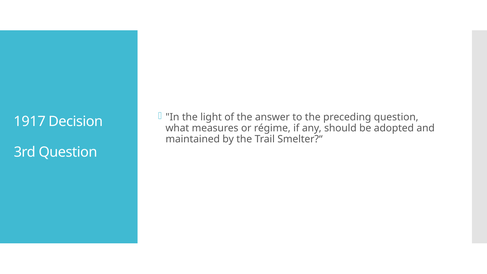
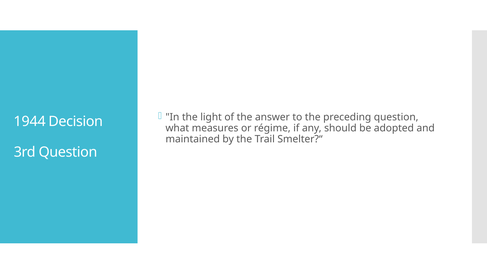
1917: 1917 -> 1944 (30, 121)
